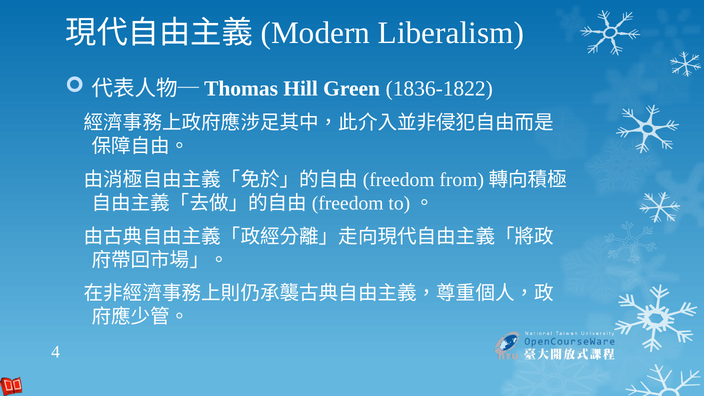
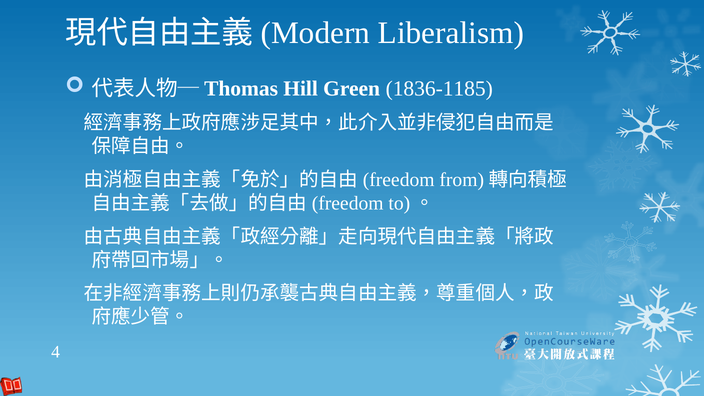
1836-1822: 1836-1822 -> 1836-1185 (439, 89)
